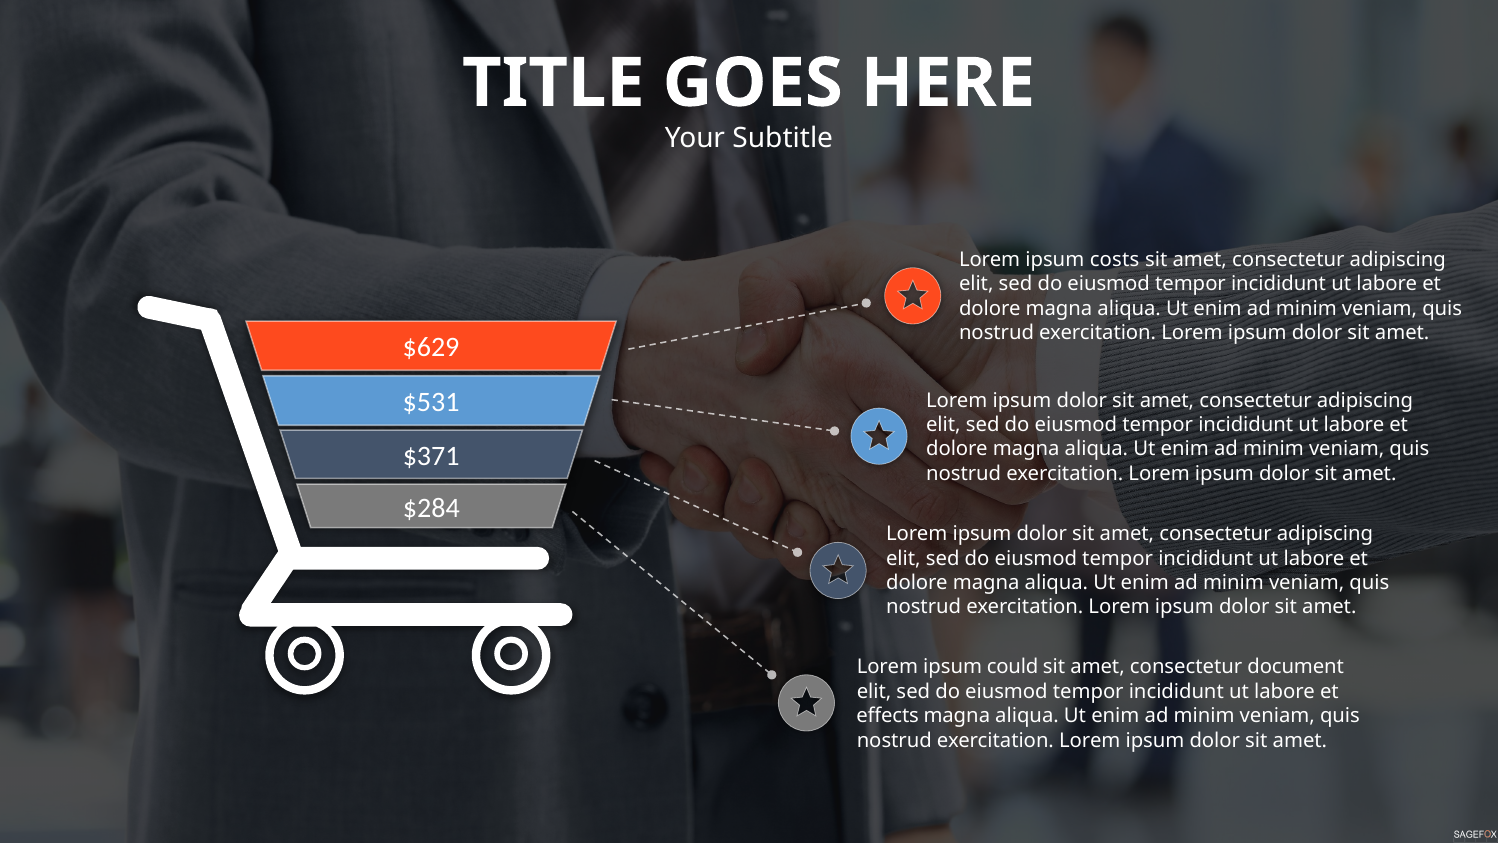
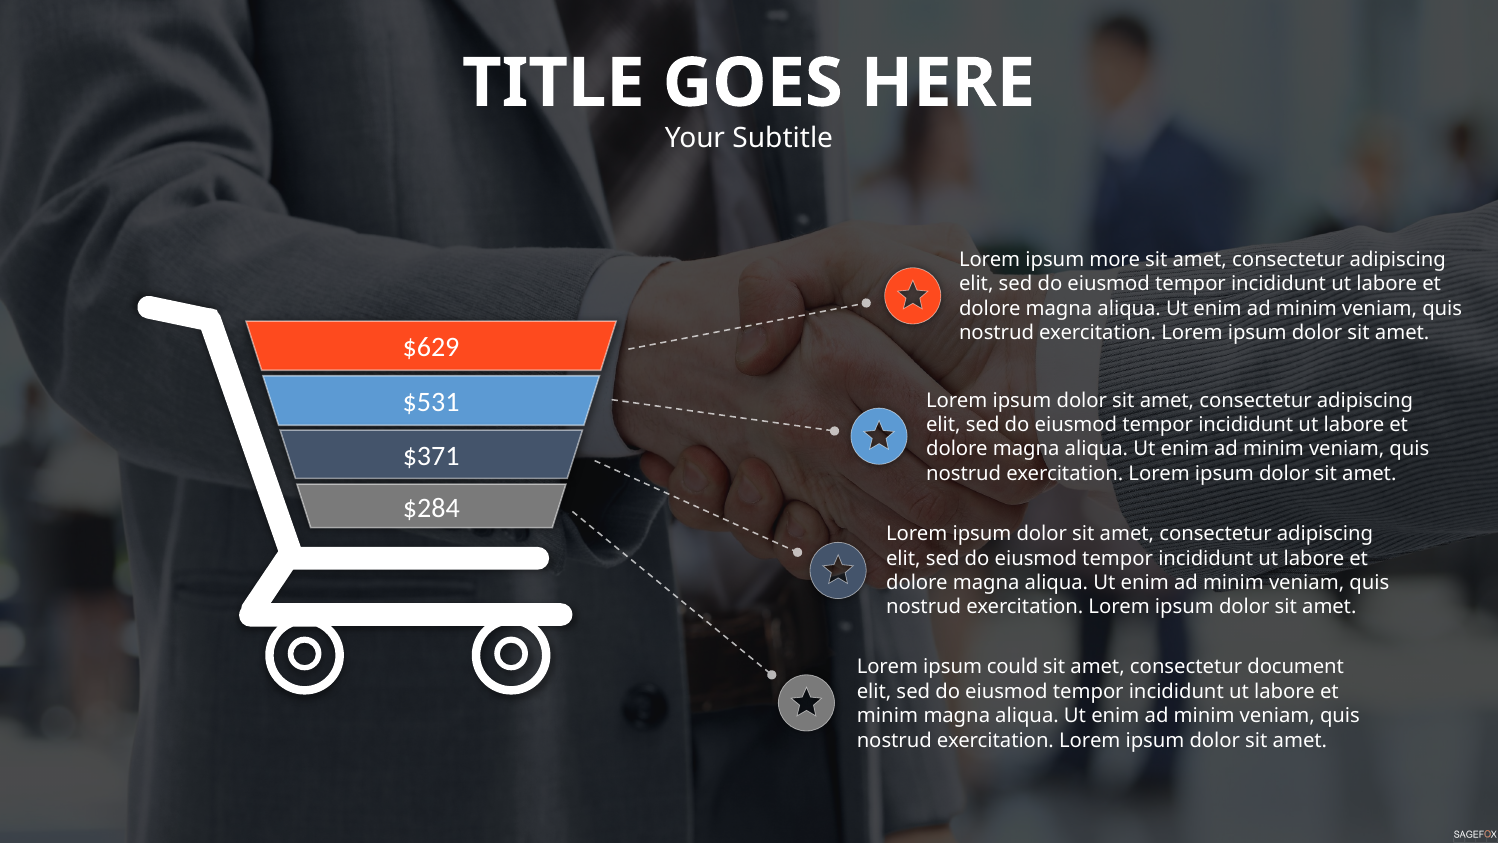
costs: costs -> more (1115, 260)
effects: effects -> minim (888, 716)
